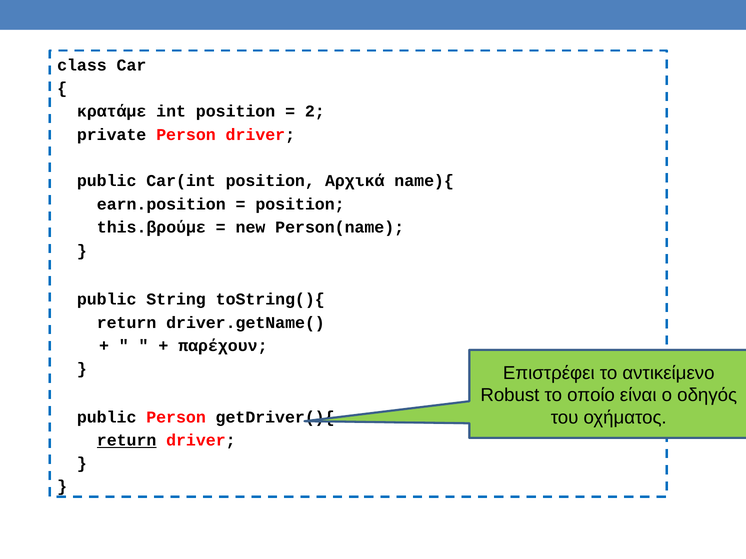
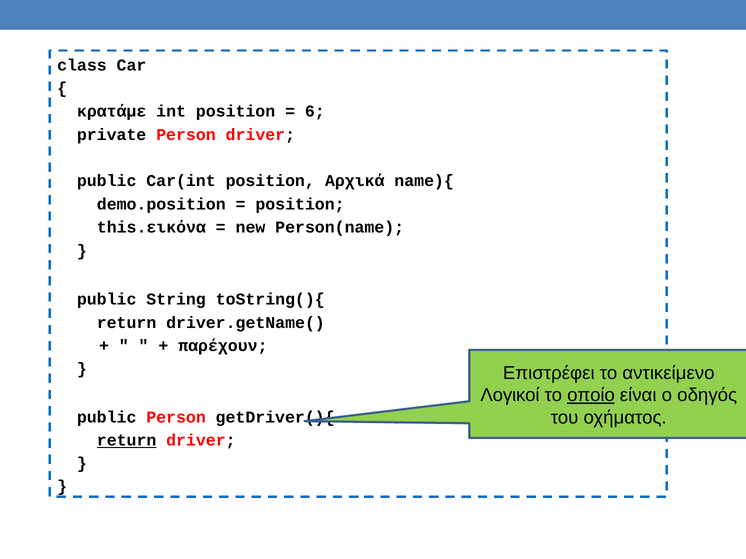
2: 2 -> 6 (315, 112)
earn.position: earn.position -> demo.position (161, 204)
this.βρούμε: this.βρούμε -> this.εικόνα (151, 228)
Robust: Robust -> Λογικοί (510, 396)
οποίο underline: none -> present (591, 396)
